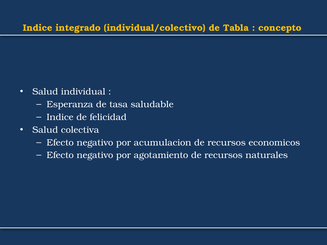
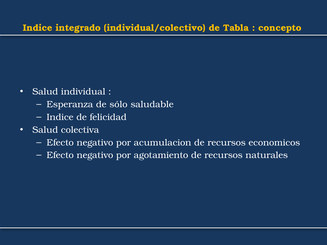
tasa: tasa -> sólo (118, 104)
